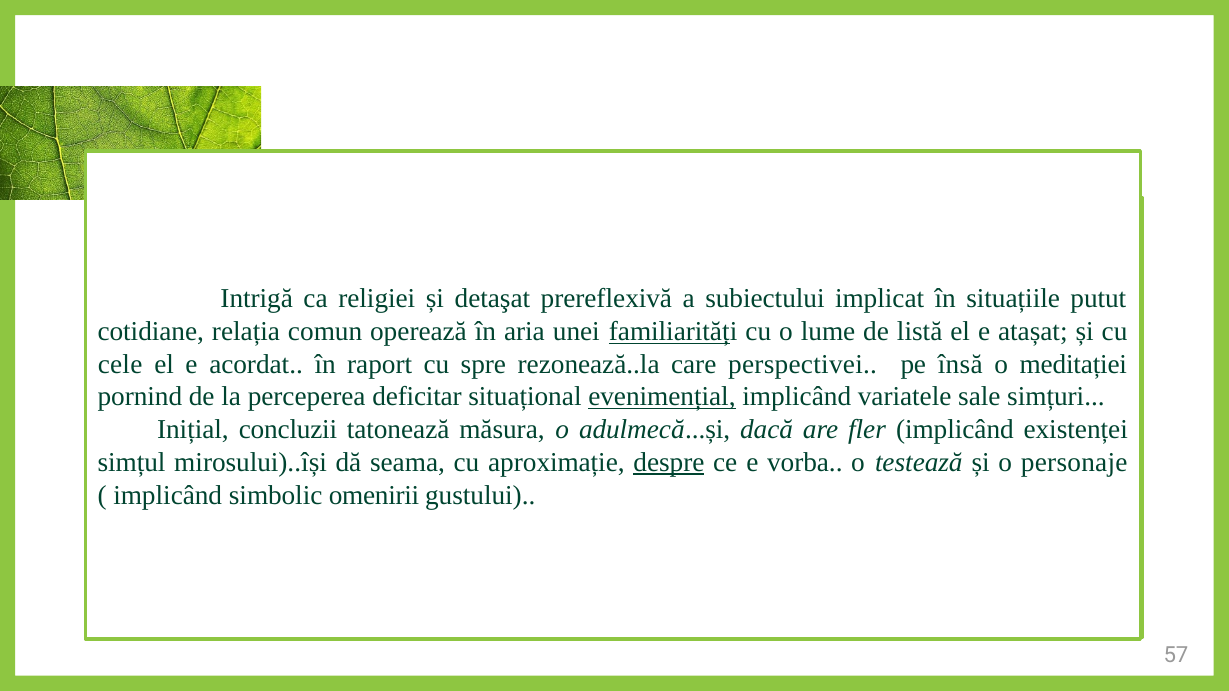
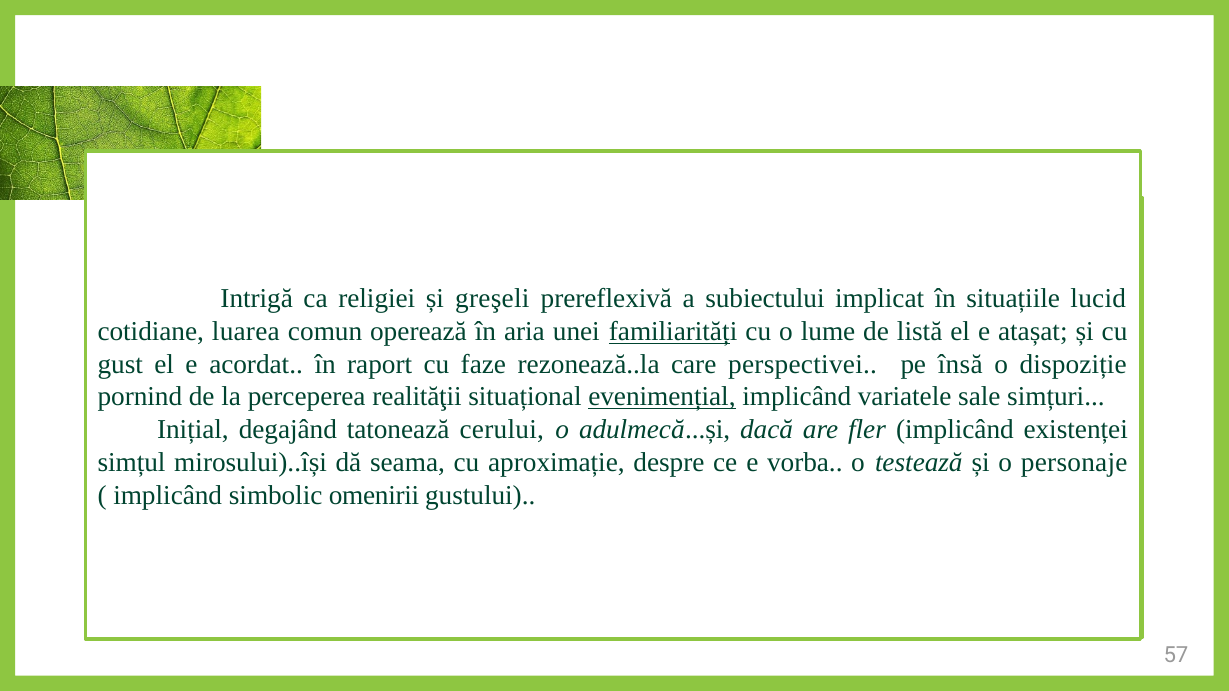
detaşat: detaşat -> greşeli (492, 299)
putut: putut -> lucid (1098, 299)
relația: relația -> luarea (246, 332)
cele: cele -> gust (120, 364)
spre: spre -> faze (483, 364)
meditației: meditației -> dispoziție (1073, 364)
deficitar: deficitar -> realităţii (417, 397)
concluzii: concluzii -> degajând (288, 430)
măsura: măsura -> cerului (502, 430)
despre underline: present -> none (669, 463)
